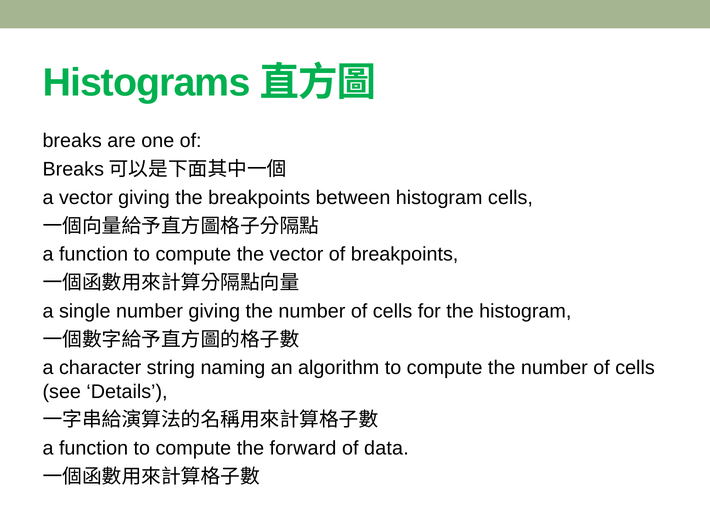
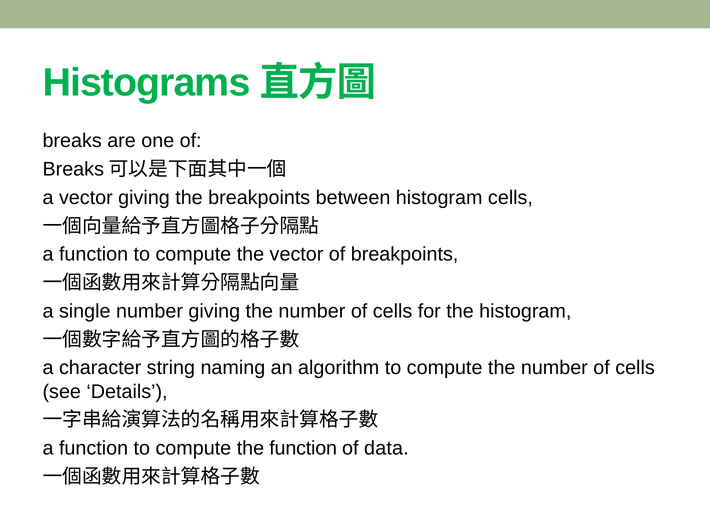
the forward: forward -> function (303, 449)
